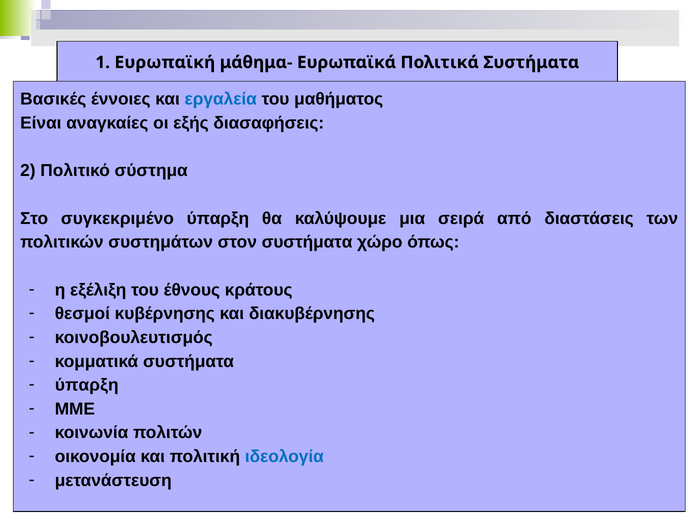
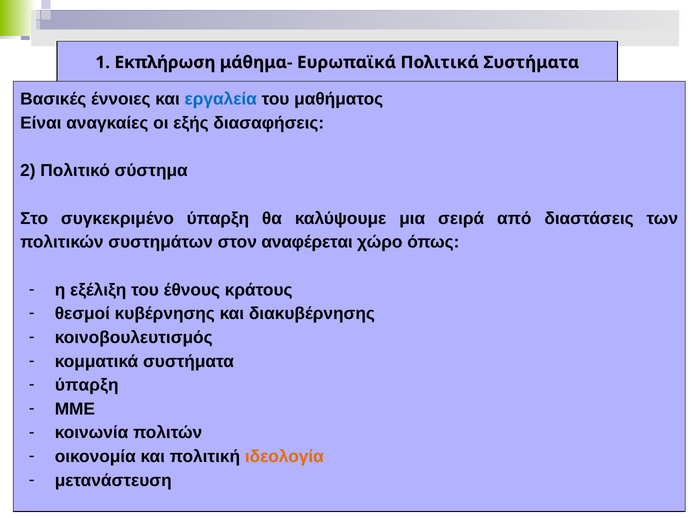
Ευρωπαϊκή: Ευρωπαϊκή -> Εκπλήρωση (165, 62)
στον συστήματα: συστήματα -> αναφέρεται (307, 242)
ιδεολογία colour: blue -> orange (284, 457)
